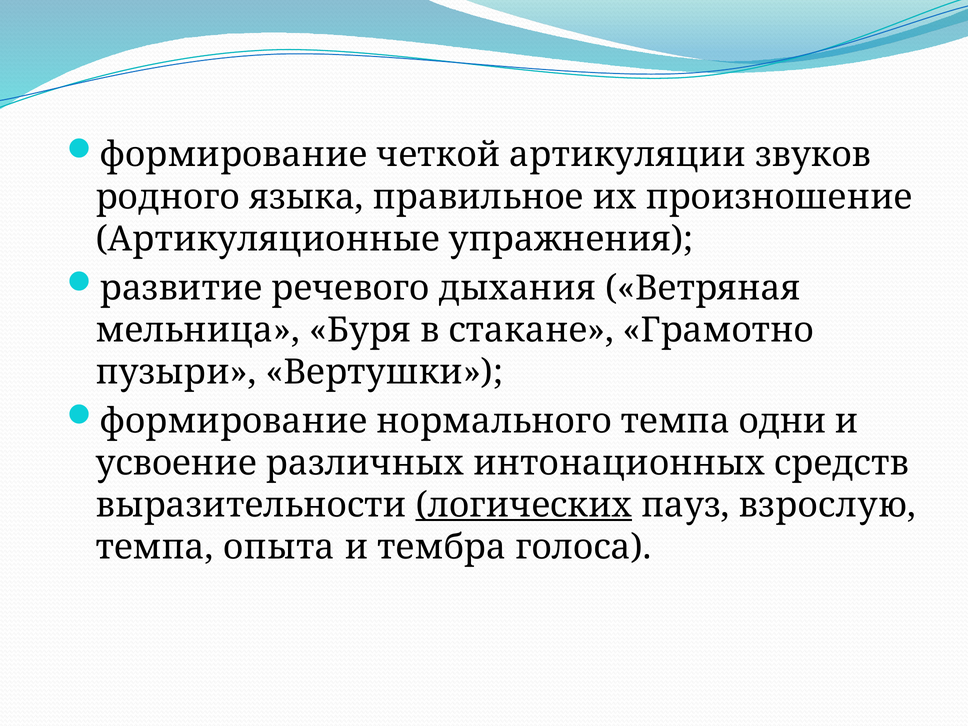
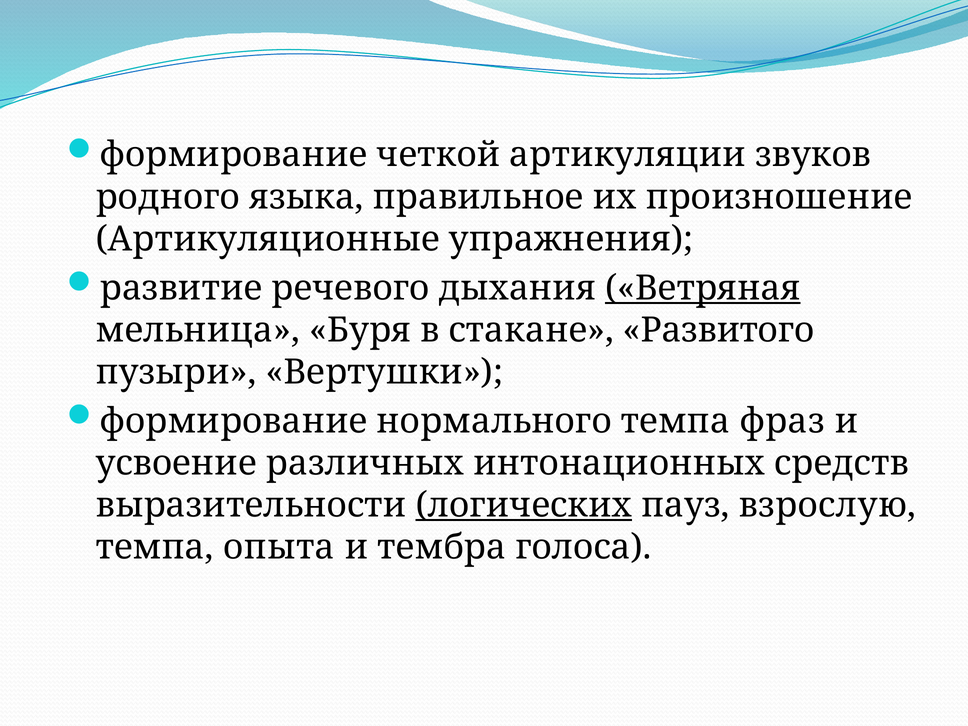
Ветряная underline: none -> present (703, 288)
Грамотно: Грамотно -> Развитого (719, 330)
одни: одни -> фраз (782, 421)
